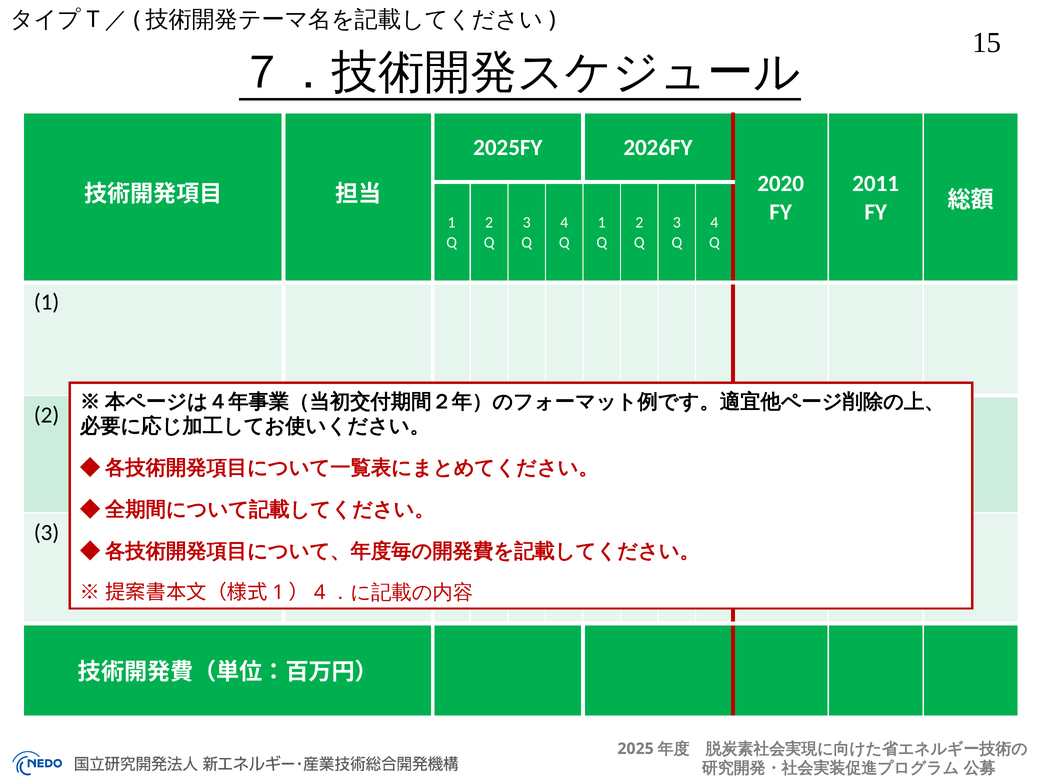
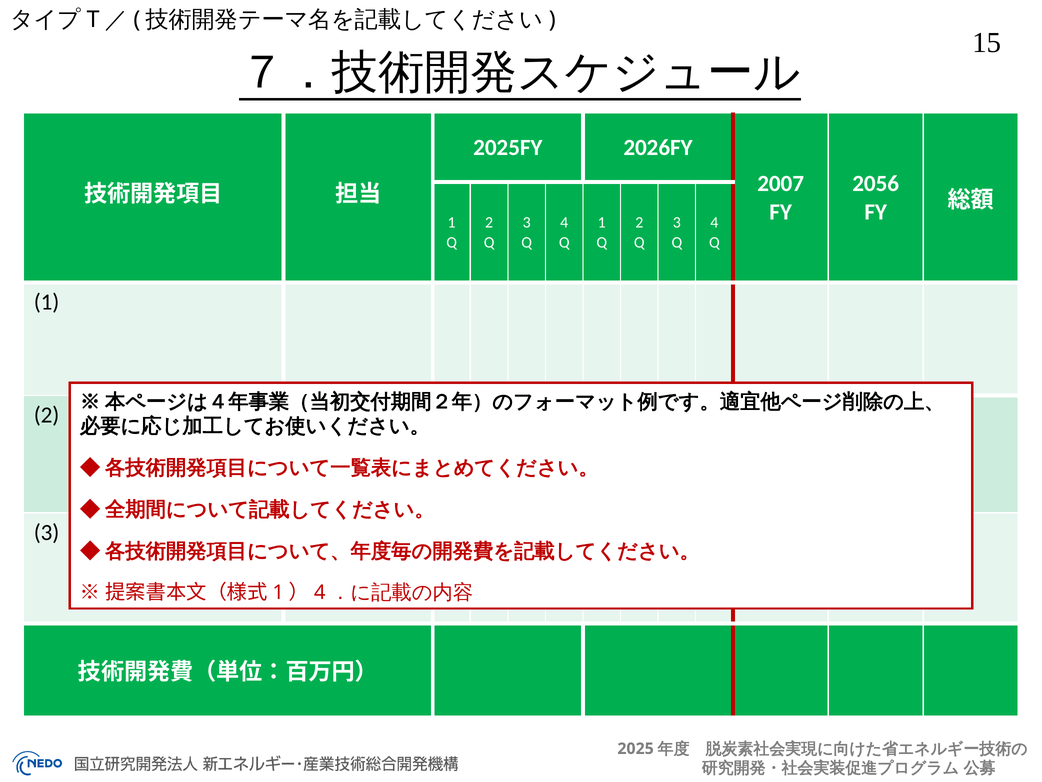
2020: 2020 -> 2007 (781, 184)
2011: 2011 -> 2056 (876, 184)
